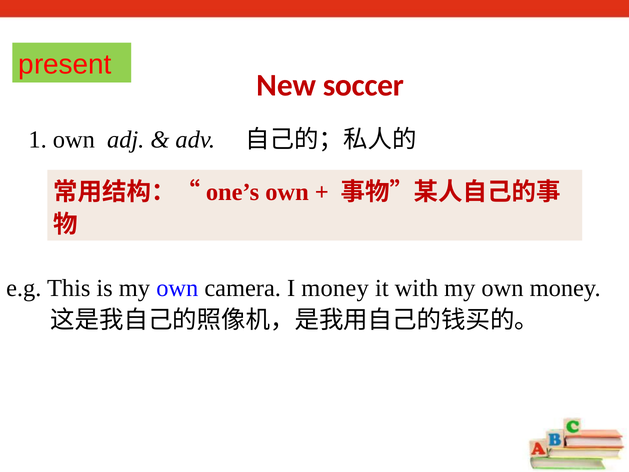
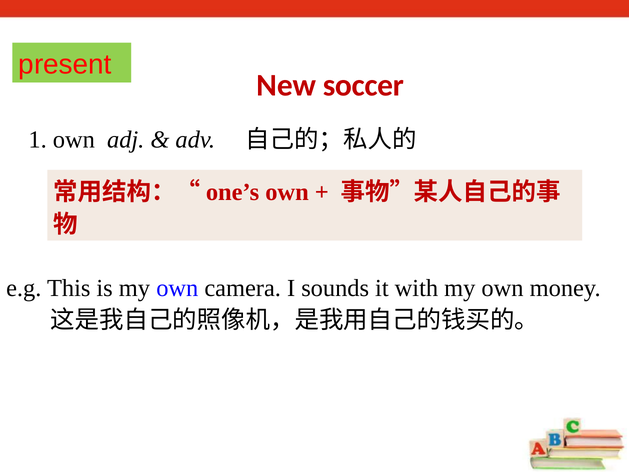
I money: money -> sounds (335, 288)
